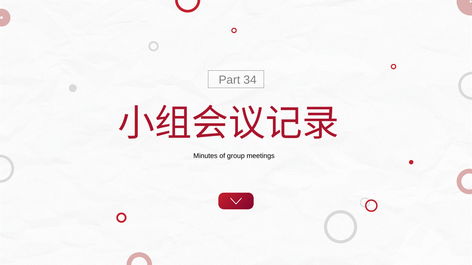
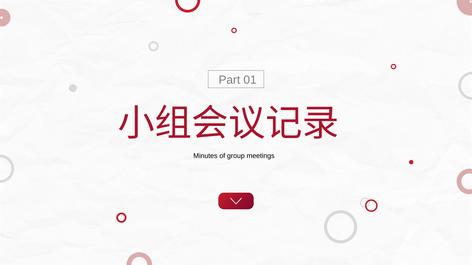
34: 34 -> 01 (250, 80)
